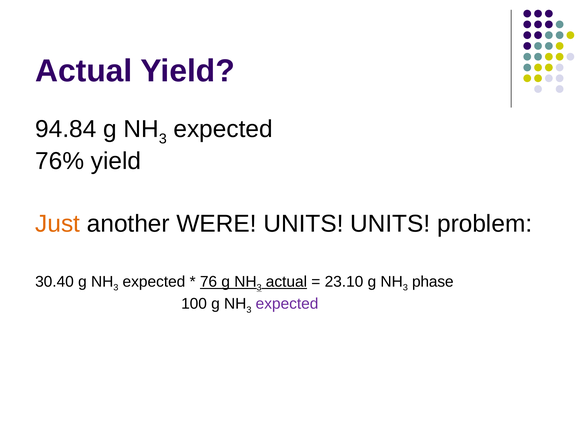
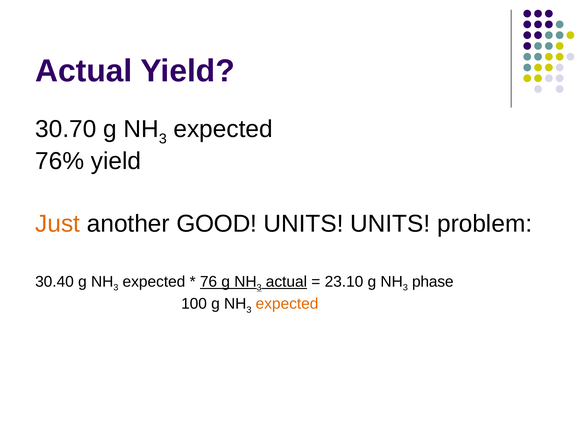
94.84: 94.84 -> 30.70 (66, 129)
WERE: WERE -> GOOD (217, 224)
expected colour: purple -> orange (287, 304)
